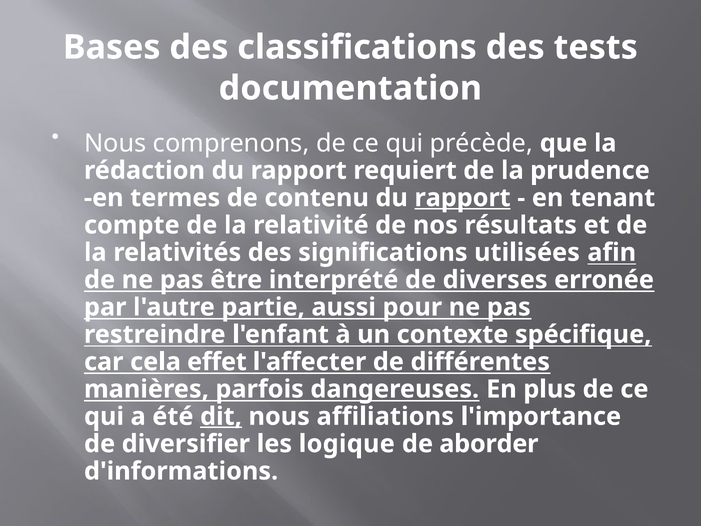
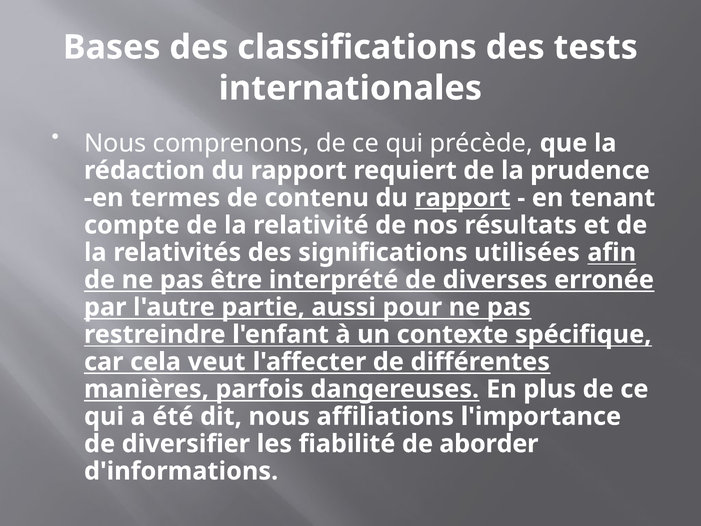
documentation: documentation -> internationales (350, 88)
effet: effet -> veut (217, 362)
dit underline: present -> none (221, 416)
logique: logique -> fiabilité (347, 444)
